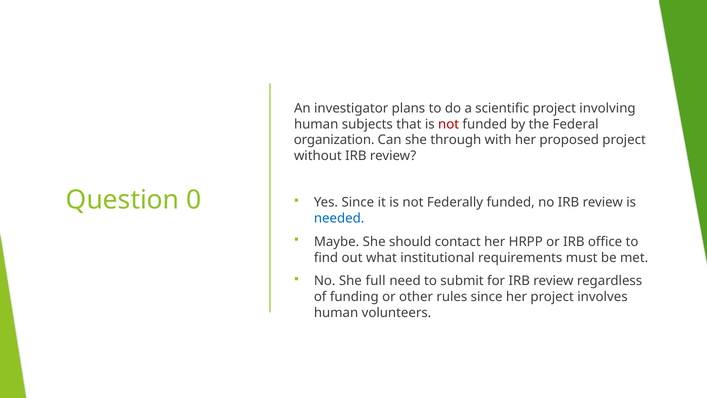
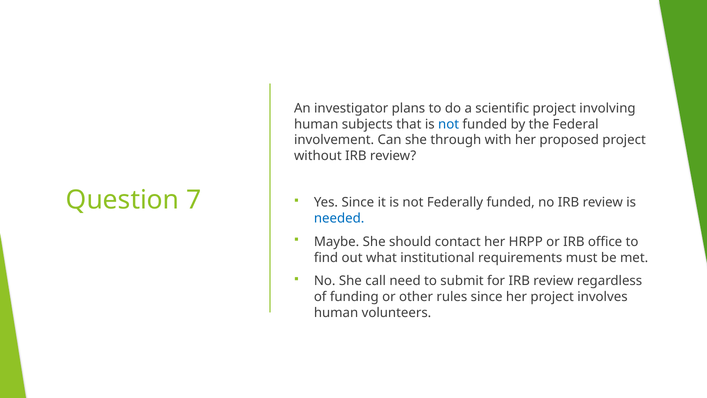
not colour: red -> blue (449, 124)
organization: organization -> involvement (334, 140)
0: 0 -> 7 (194, 200)
full: full -> call (376, 281)
